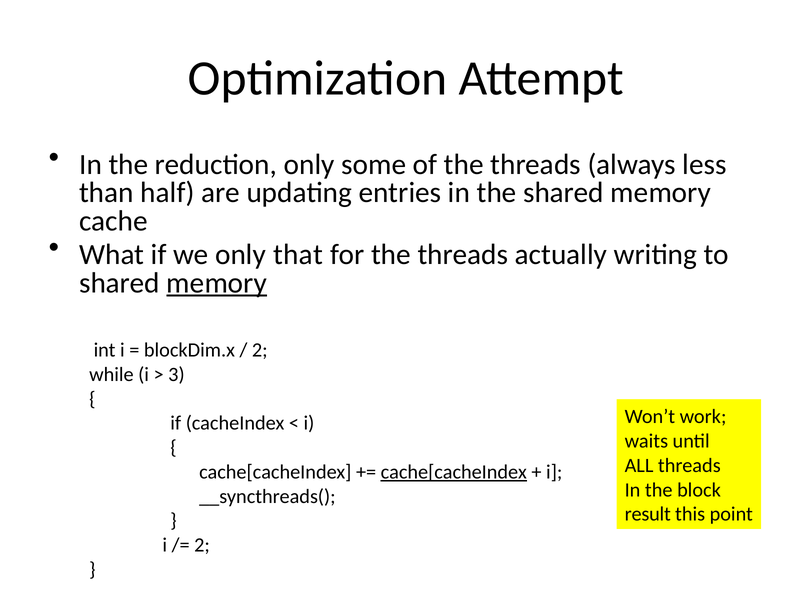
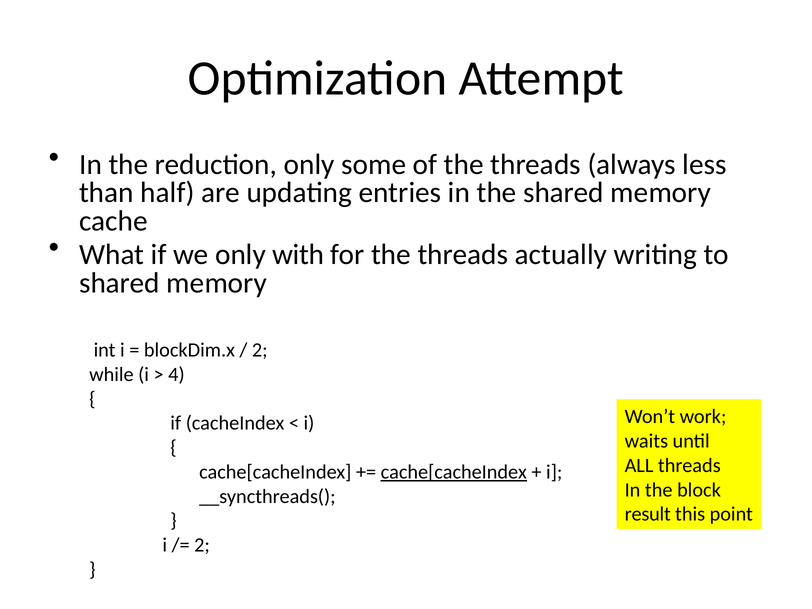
that: that -> with (298, 255)
memory underline: present -> none (217, 283)
3: 3 -> 4 (176, 375)
